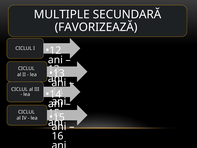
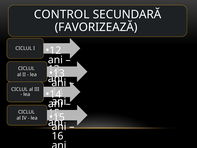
MULTIPLE: MULTIPLE -> CONTROL (62, 14)
